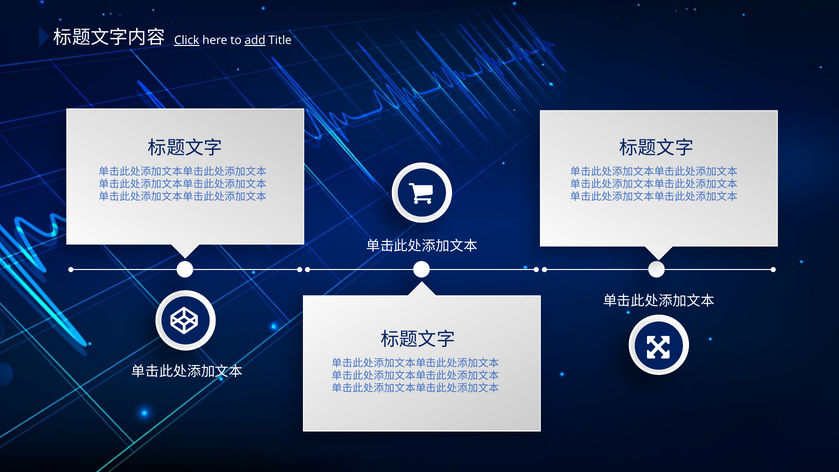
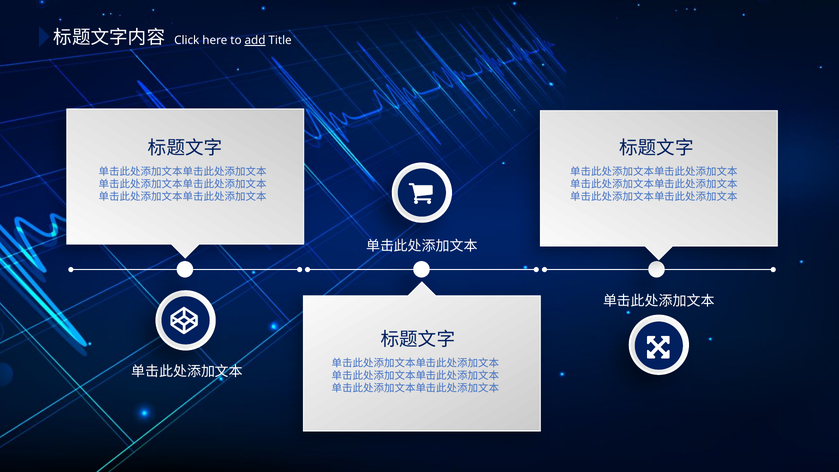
Click underline: present -> none (187, 40)
